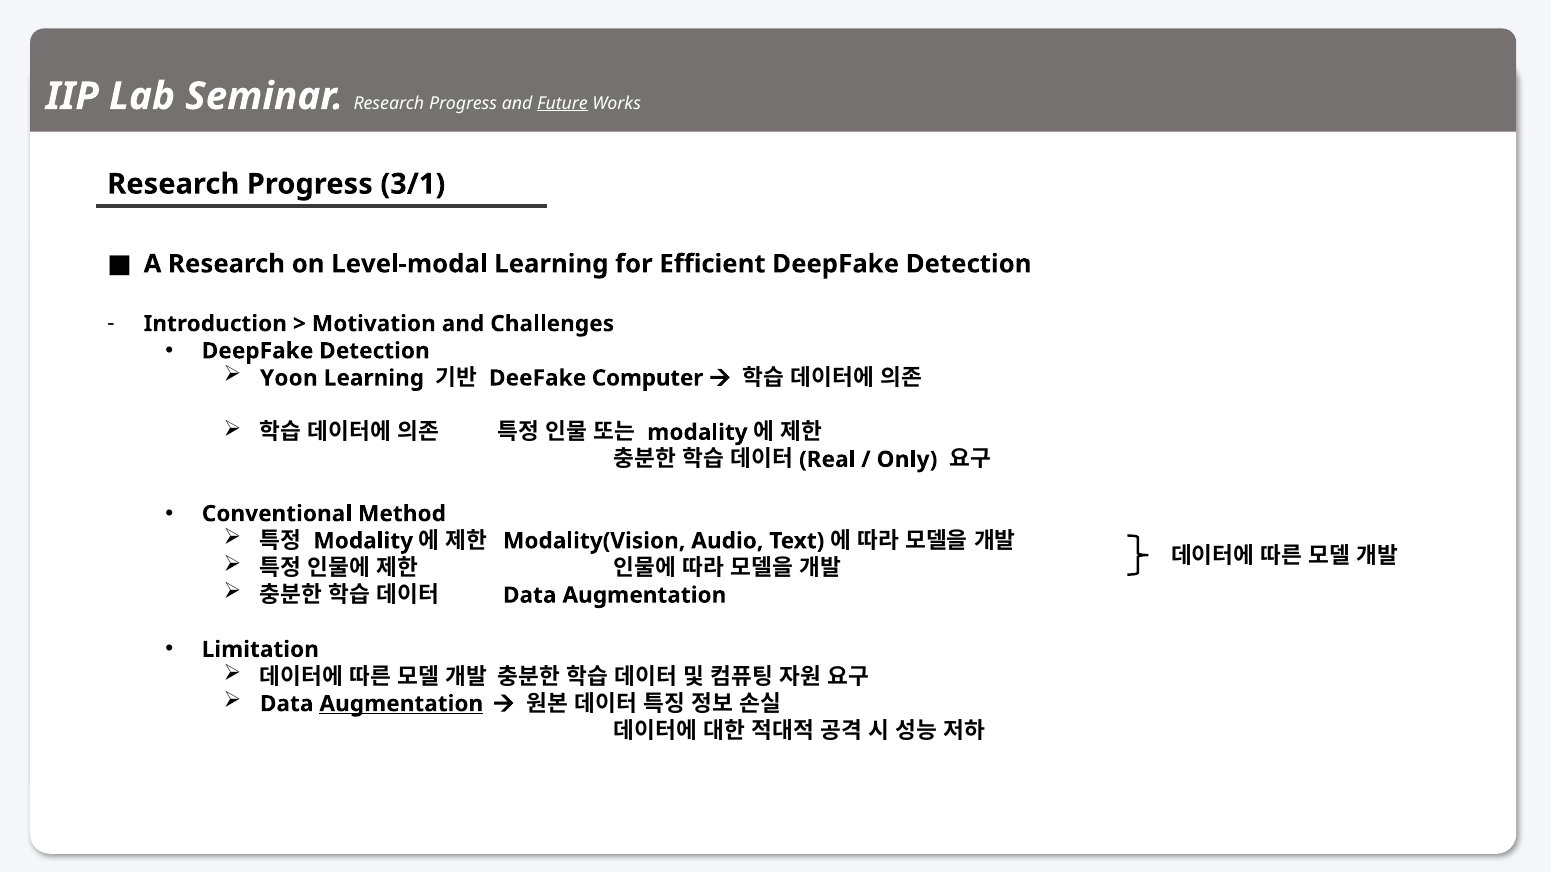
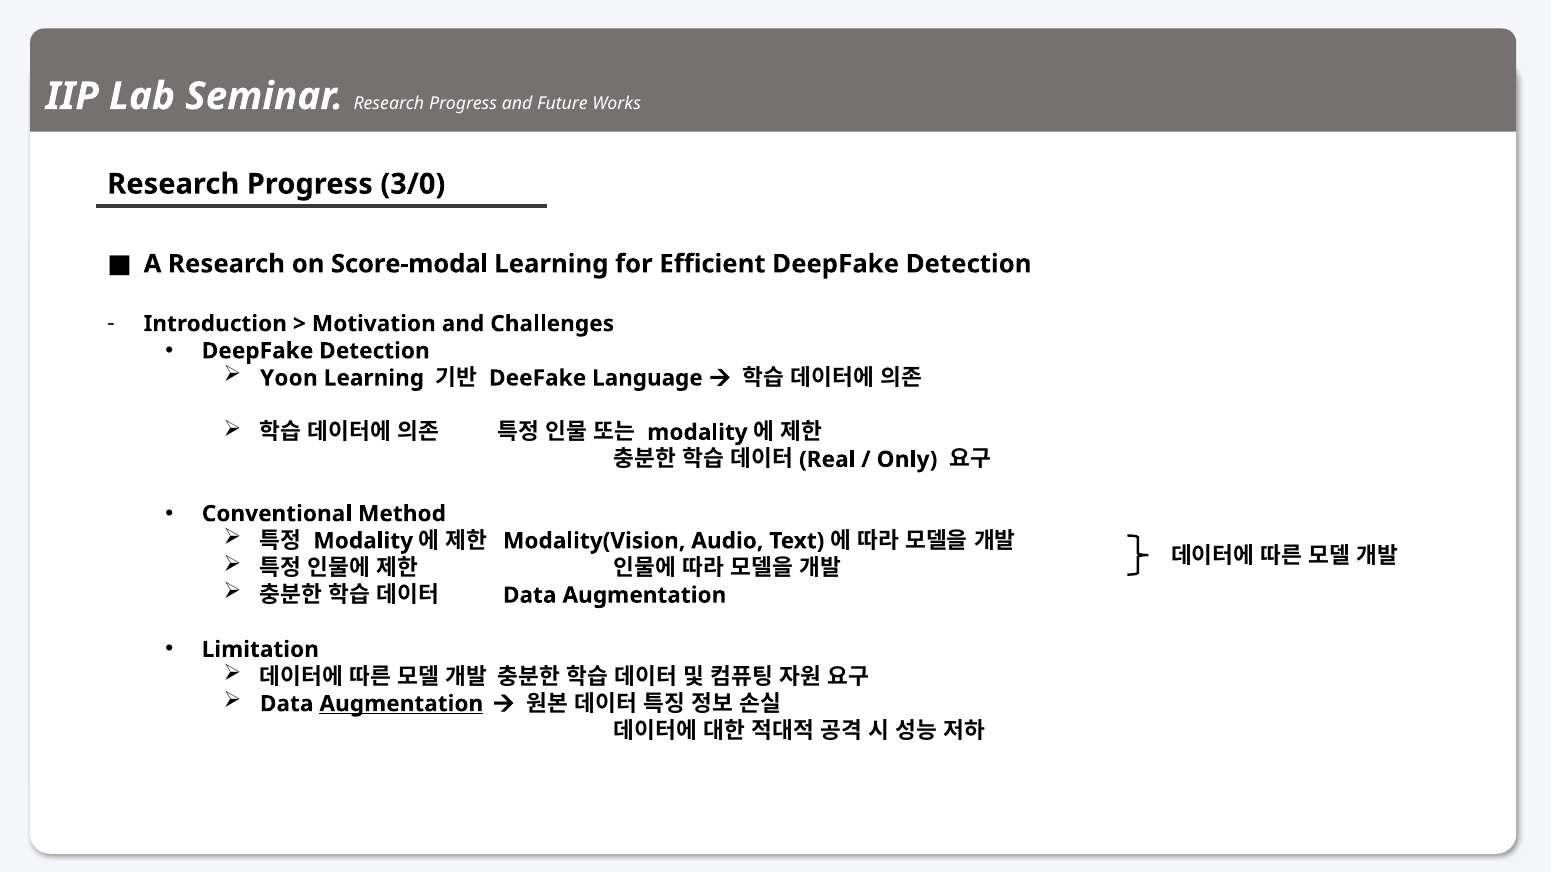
Future underline: present -> none (562, 103)
3/1: 3/1 -> 3/0 (413, 184)
Level-modal: Level-modal -> Score-modal (409, 264)
Computer: Computer -> Language (647, 378)
